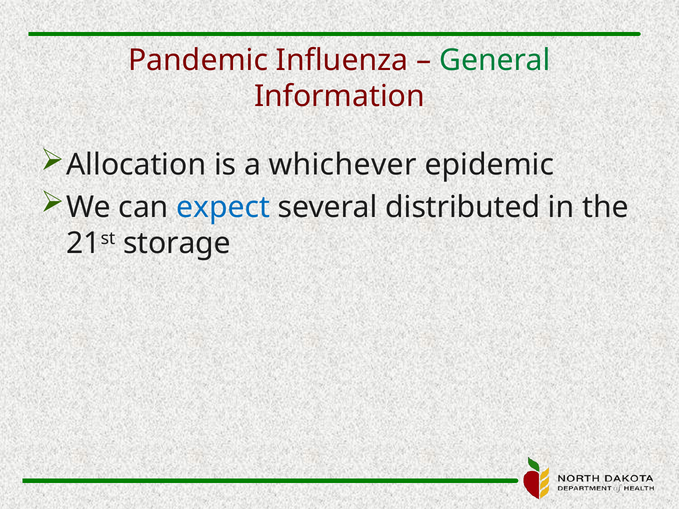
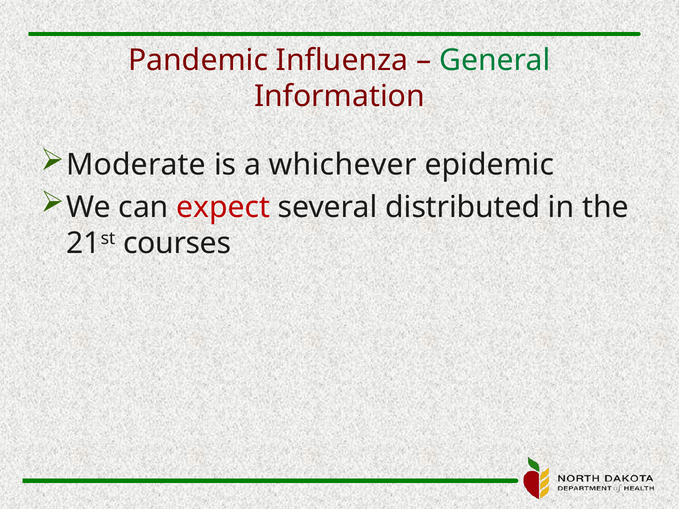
Allocation: Allocation -> Moderate (136, 165)
expect colour: blue -> red (223, 207)
storage: storage -> courses (177, 244)
